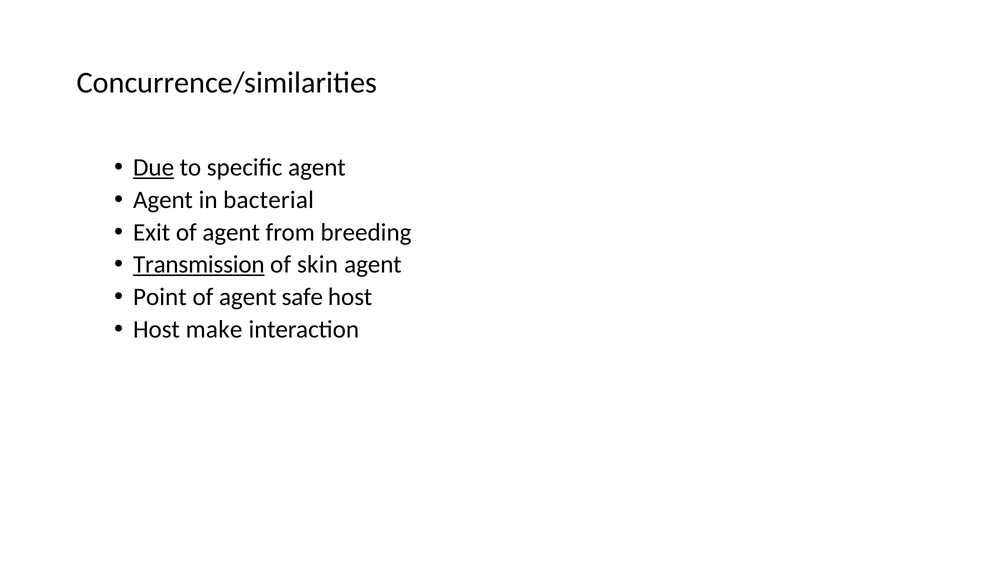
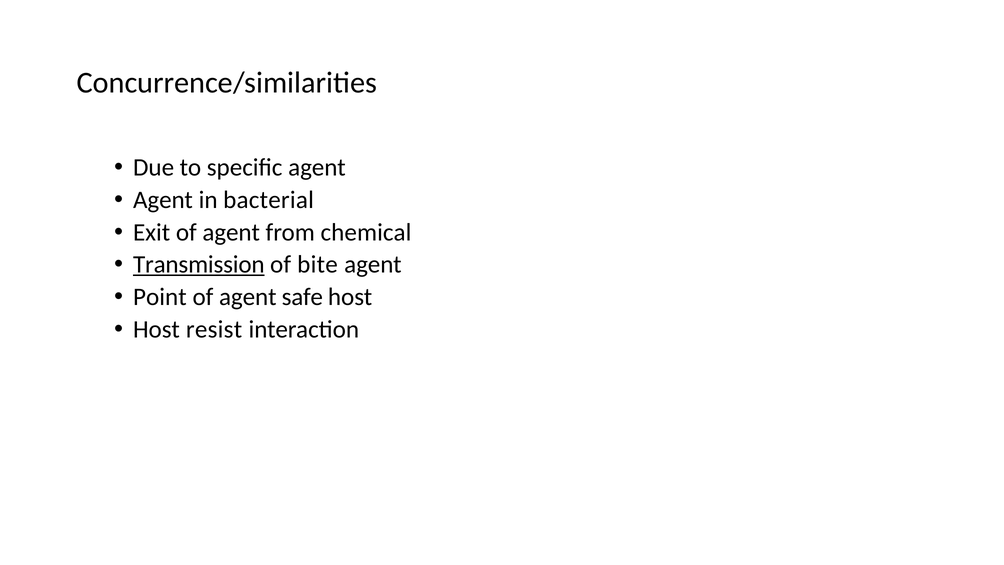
Due underline: present -> none (154, 168)
breeding: breeding -> chemical (366, 232)
skin: skin -> bite (317, 264)
make: make -> resist (214, 329)
